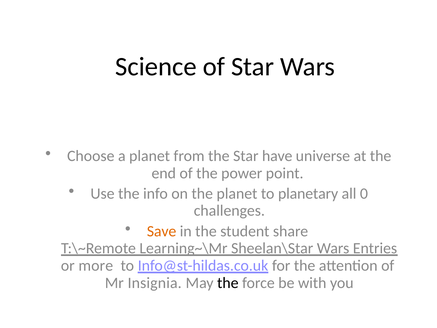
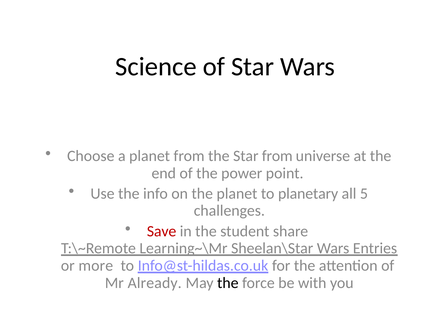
Star have: have -> from (277, 156)
0: 0 -> 5 (364, 194)
Save colour: orange -> red (162, 231)
Insignia: Insignia -> Already (155, 283)
